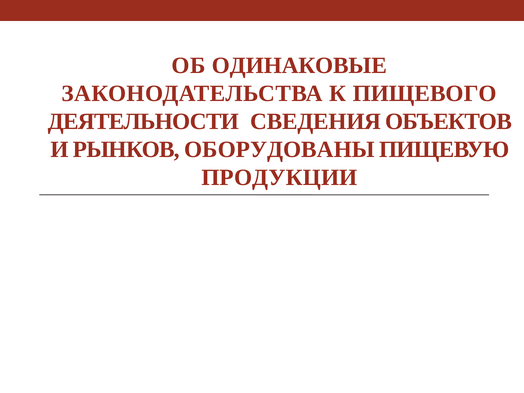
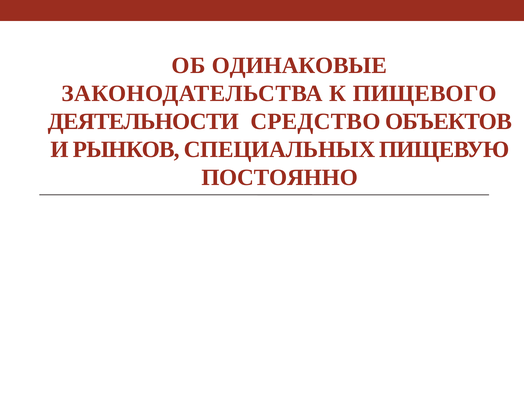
СВЕДЕНИЯ: СВЕДЕНИЯ -> СРЕДСТВО (315, 121)
ОБОРУДОВАНЫ: ОБОРУДОВАНЫ -> СПЕЦИАЛЬНЫХ (280, 149)
ПРОДУКЦИИ: ПРОДУКЦИИ -> ПОСТОЯННО (280, 177)
